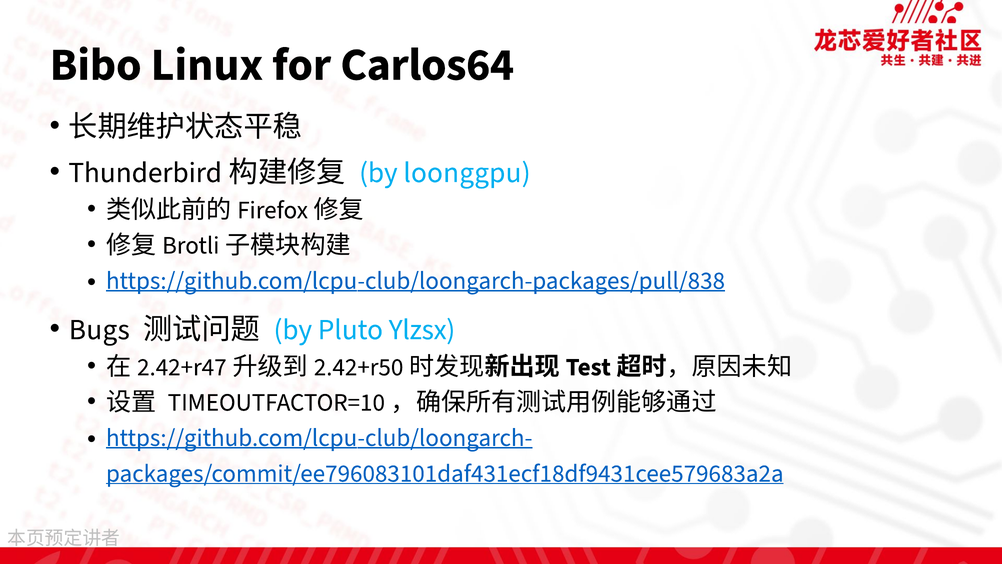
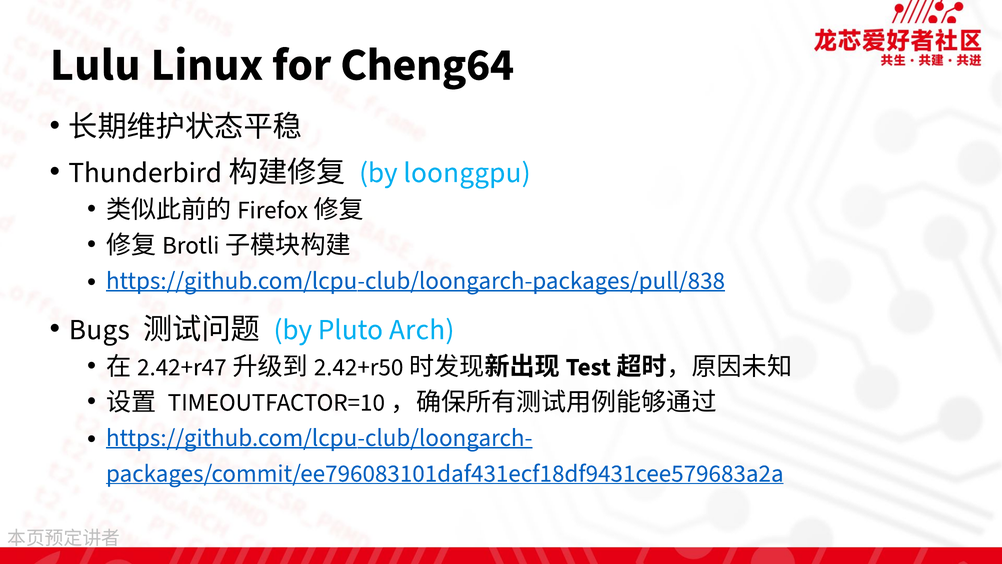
Bibo: Bibo -> Lulu (95, 65)
Carlos64: Carlos64 -> Cheng64 (427, 65)
Ylzsx: Ylzsx -> Arch (422, 329)
